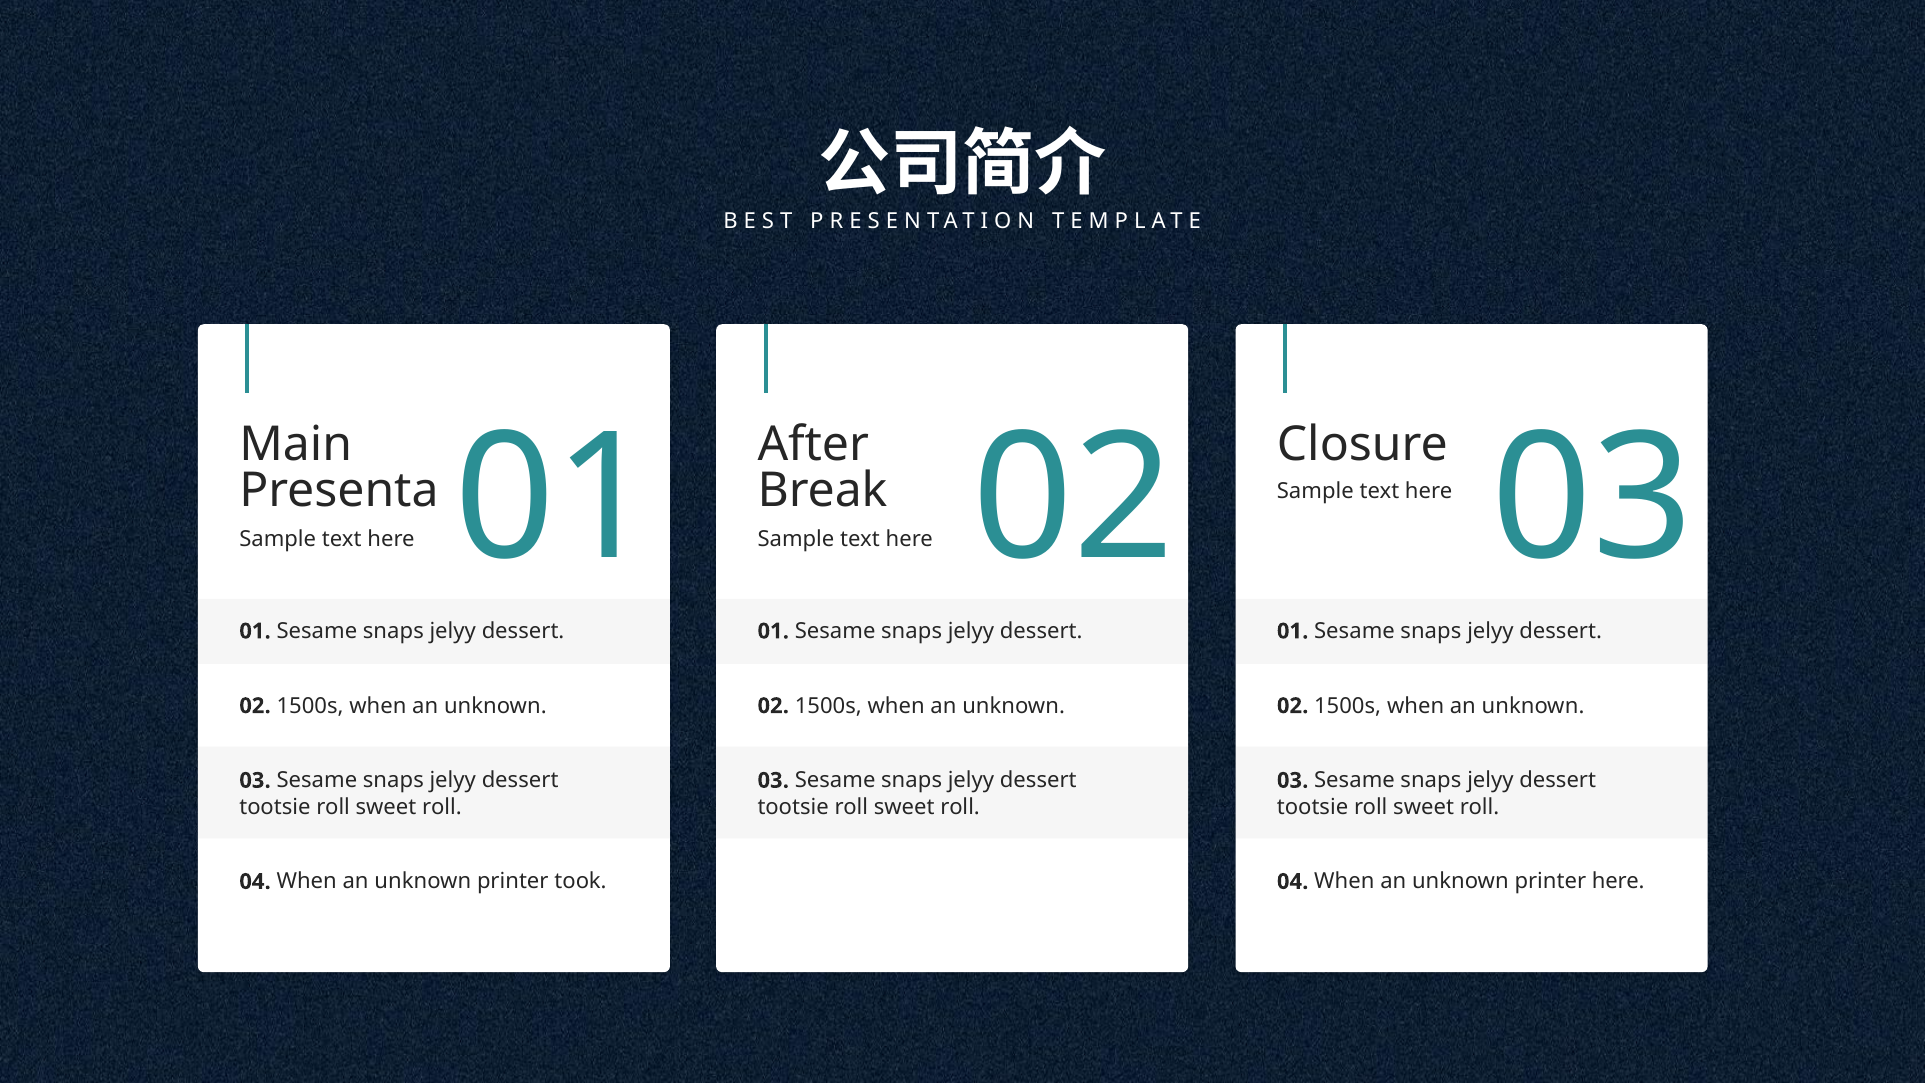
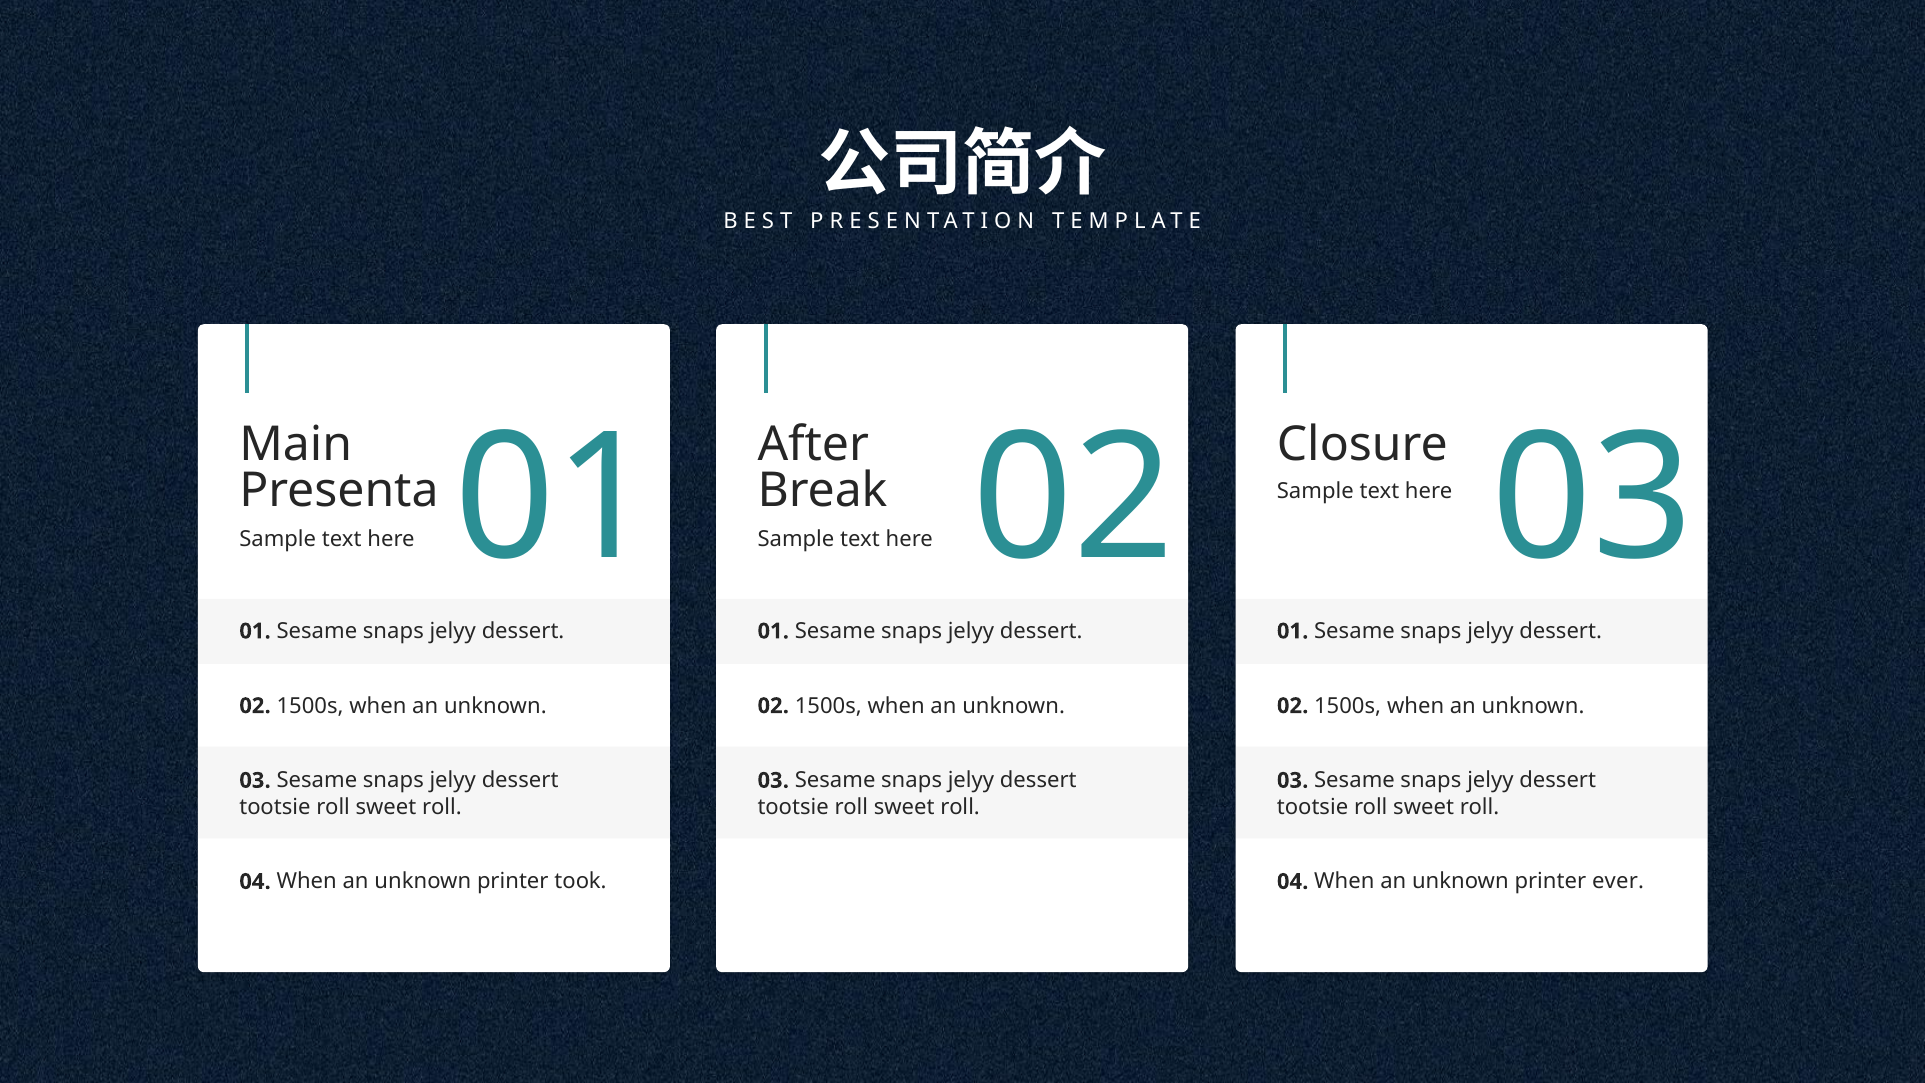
printer here: here -> ever (1618, 881)
